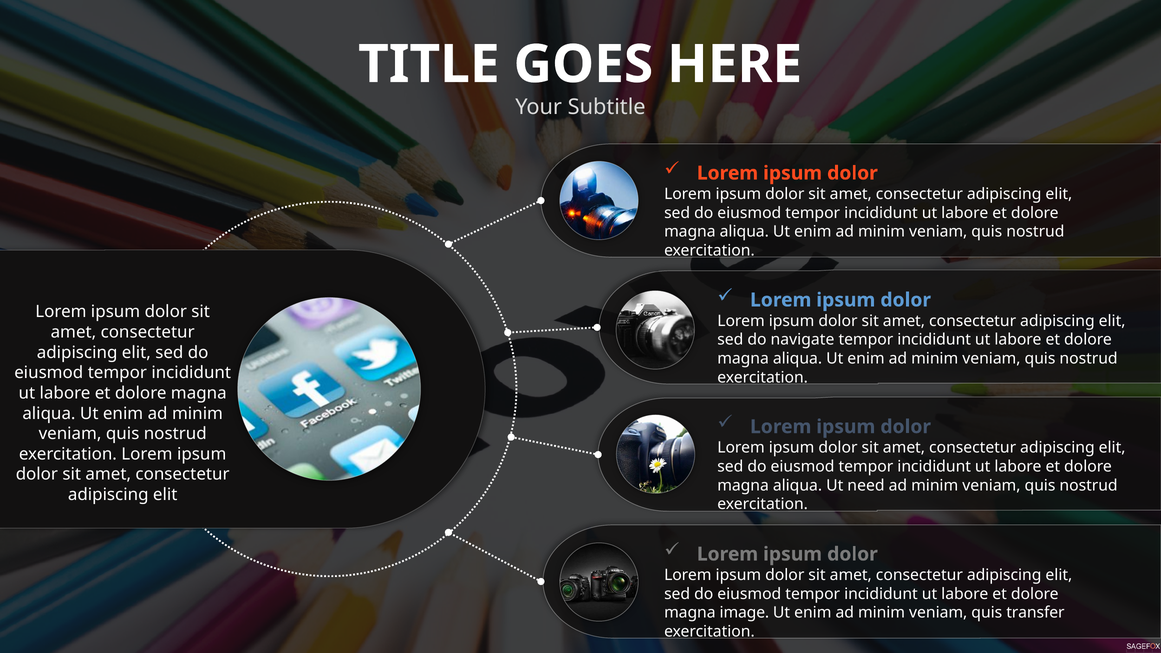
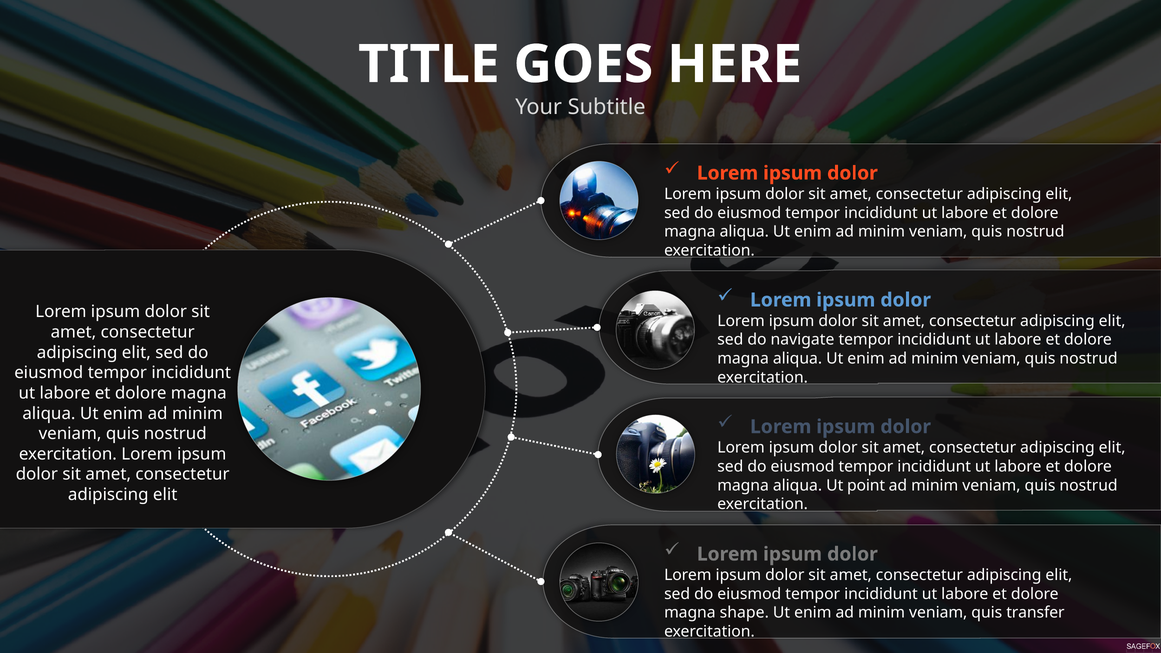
need: need -> point (866, 485)
image: image -> shape (744, 613)
